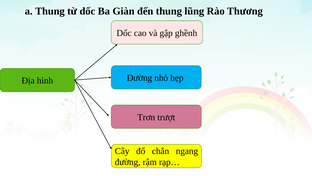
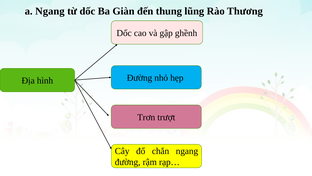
a Thung: Thung -> Ngang (50, 11)
